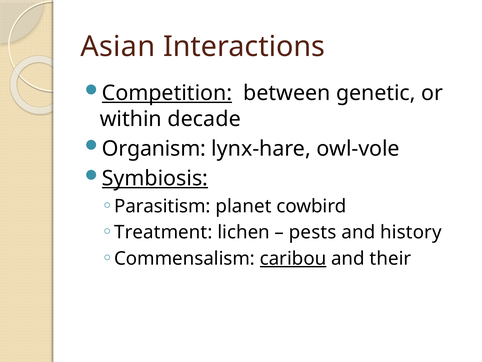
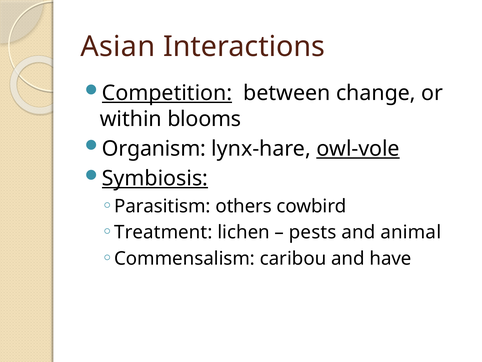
genetic: genetic -> change (376, 93)
decade: decade -> blooms (204, 119)
owl-vole underline: none -> present (358, 149)
planet: planet -> others (244, 206)
history: history -> animal (411, 232)
caribou underline: present -> none (293, 258)
their: their -> have (391, 258)
